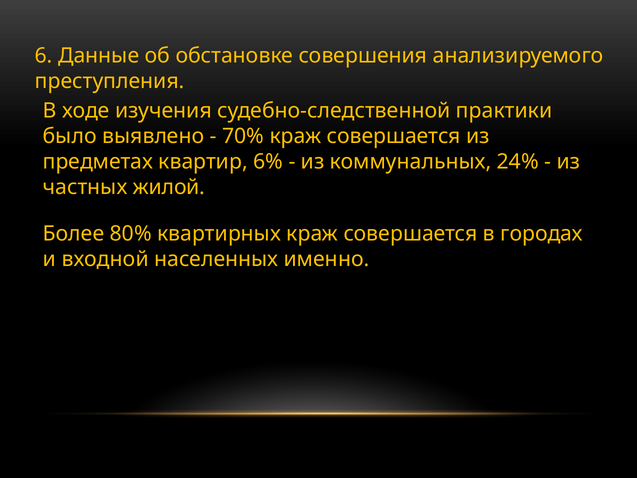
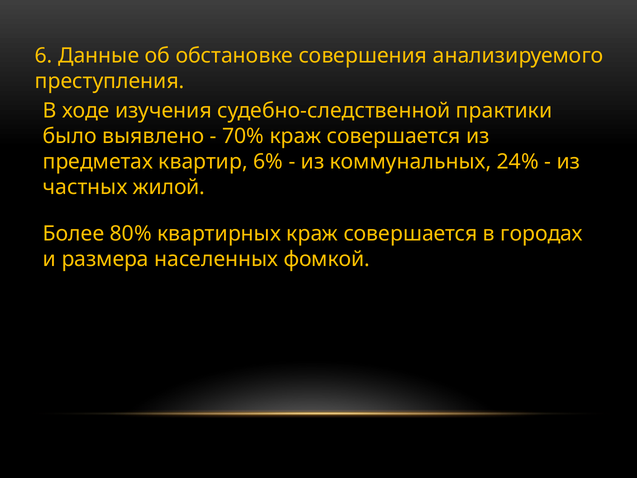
входной: входной -> размера (105, 259)
именно: именно -> фомкой (327, 259)
